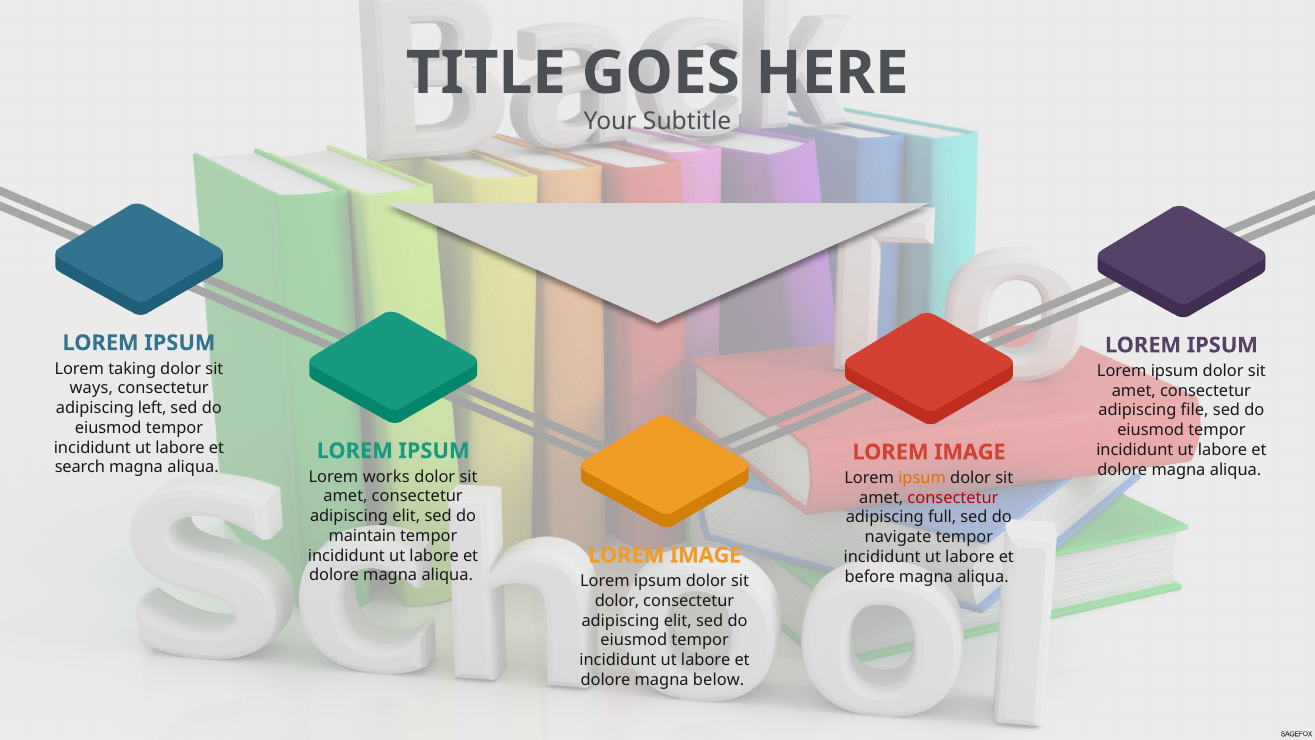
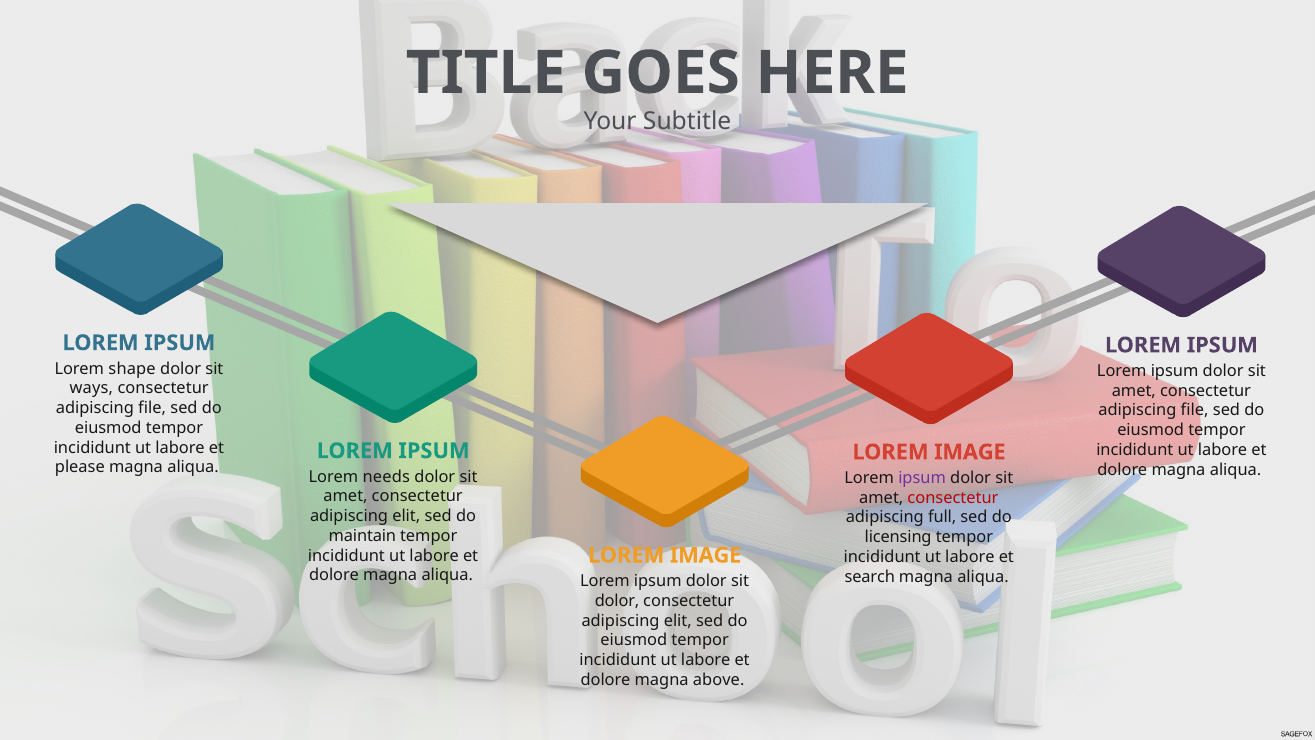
taking: taking -> shape (132, 369)
left: left -> file (152, 408)
search: search -> please (80, 467)
works: works -> needs (386, 477)
ipsum colour: orange -> purple (922, 478)
navigate: navigate -> licensing (898, 537)
before: before -> search (870, 576)
below: below -> above (719, 680)
